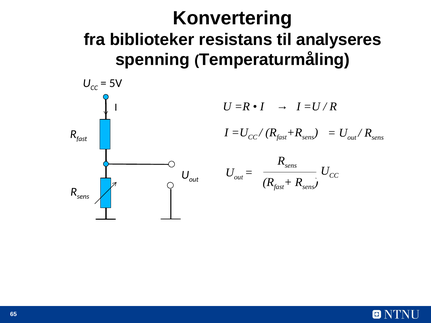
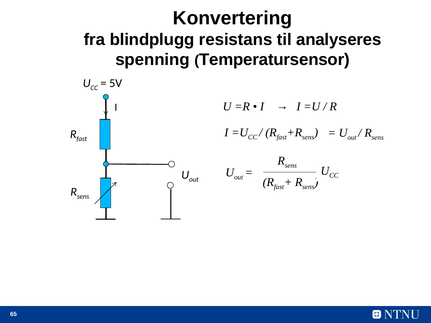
biblioteker: biblioteker -> blindplugg (152, 40)
Temperaturmåling: Temperaturmåling -> Temperatursensor (274, 60)
